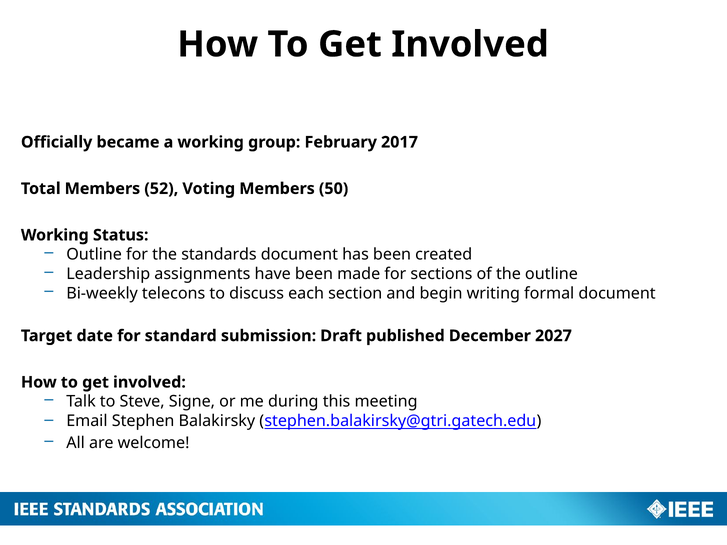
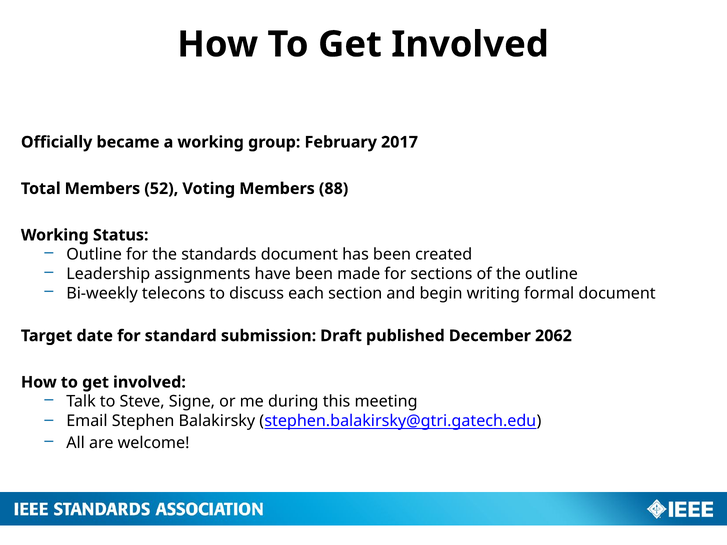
50: 50 -> 88 (334, 189)
2027: 2027 -> 2062 (553, 336)
